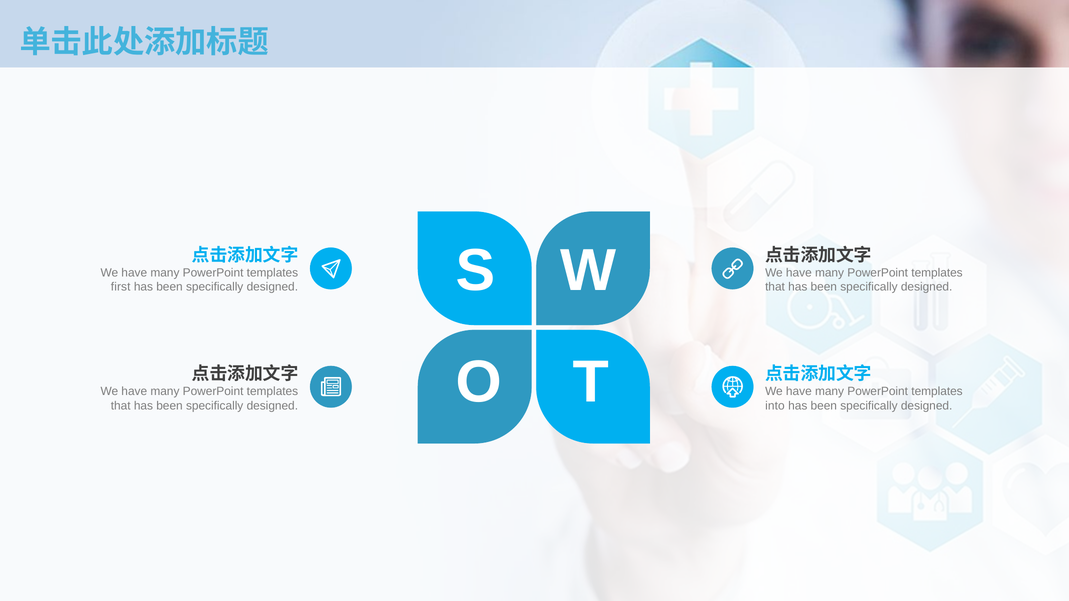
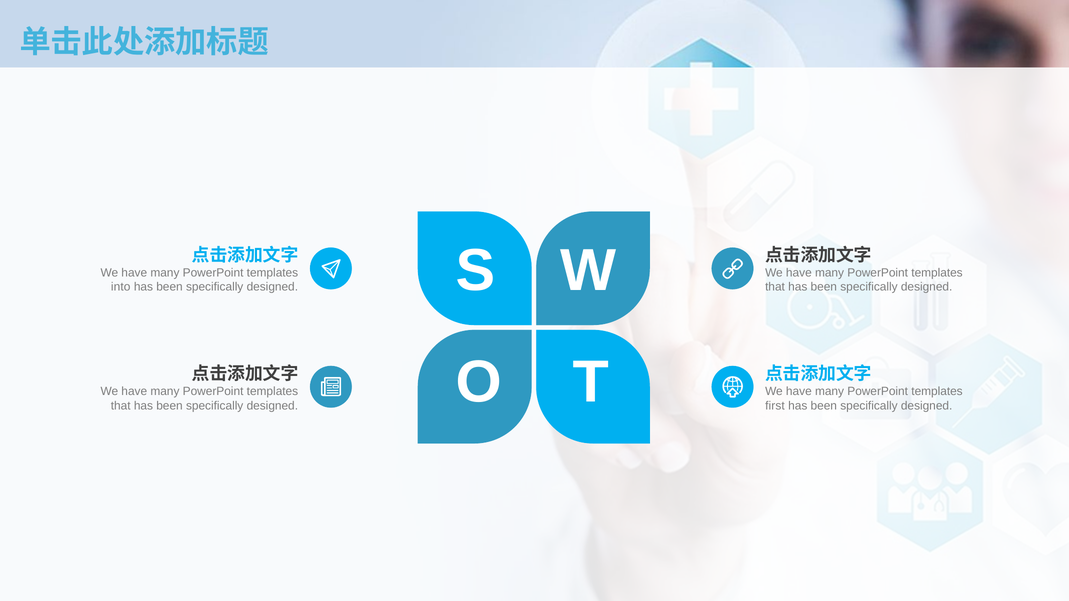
first: first -> into (121, 287)
into: into -> first (775, 406)
